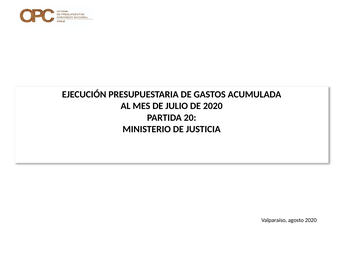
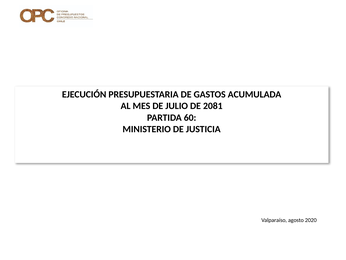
DE 2020: 2020 -> 2081 (213, 106)
20: 20 -> 60 (190, 117)
